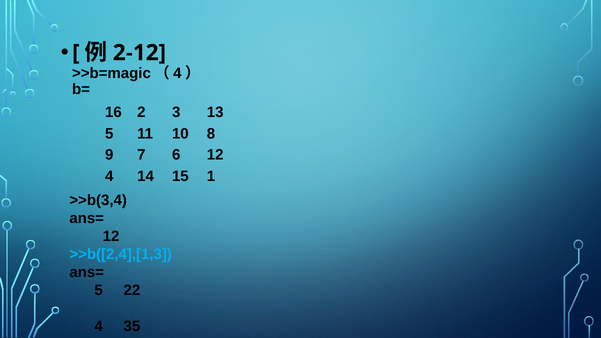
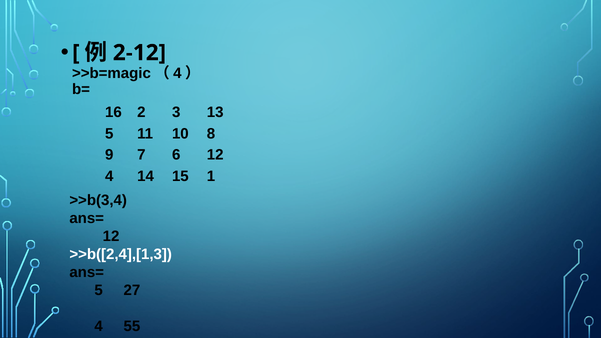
>>b([2,4],[1,3 colour: light blue -> white (121, 254)
22: 22 -> 27 (132, 290)
35: 35 -> 55 (132, 326)
